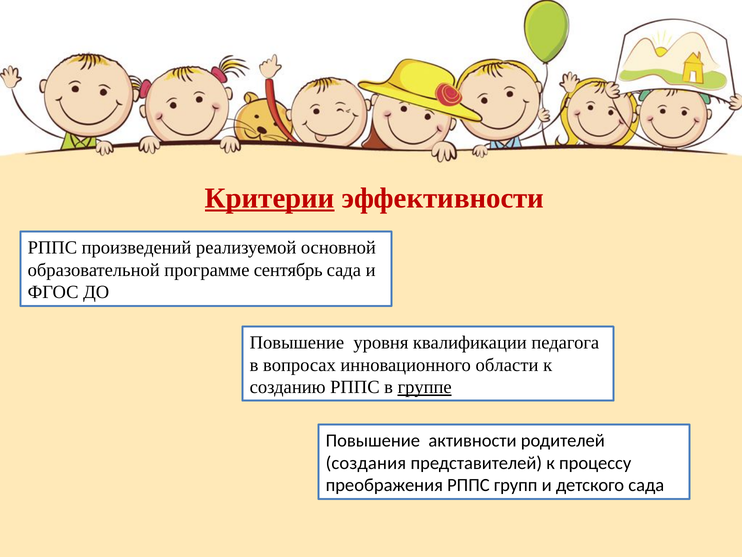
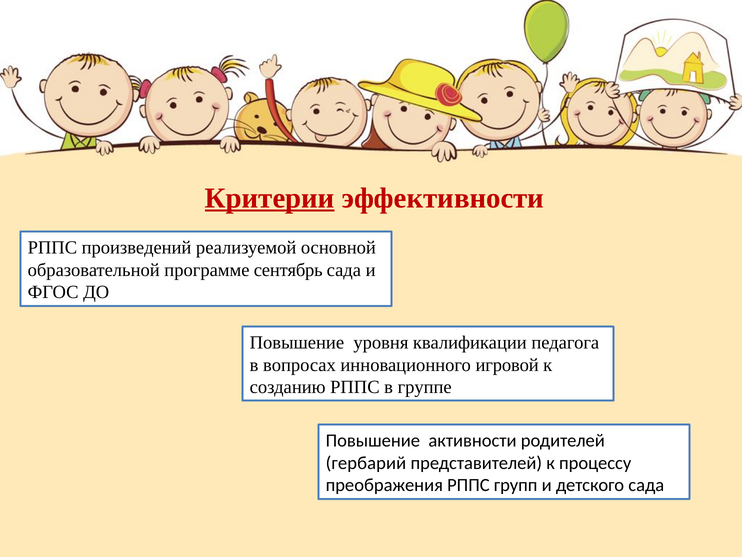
области: области -> игровой (507, 365)
группе underline: present -> none (425, 387)
создания: создания -> гербарий (366, 463)
